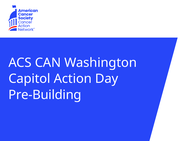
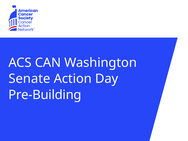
Capitol: Capitol -> Senate (29, 79)
